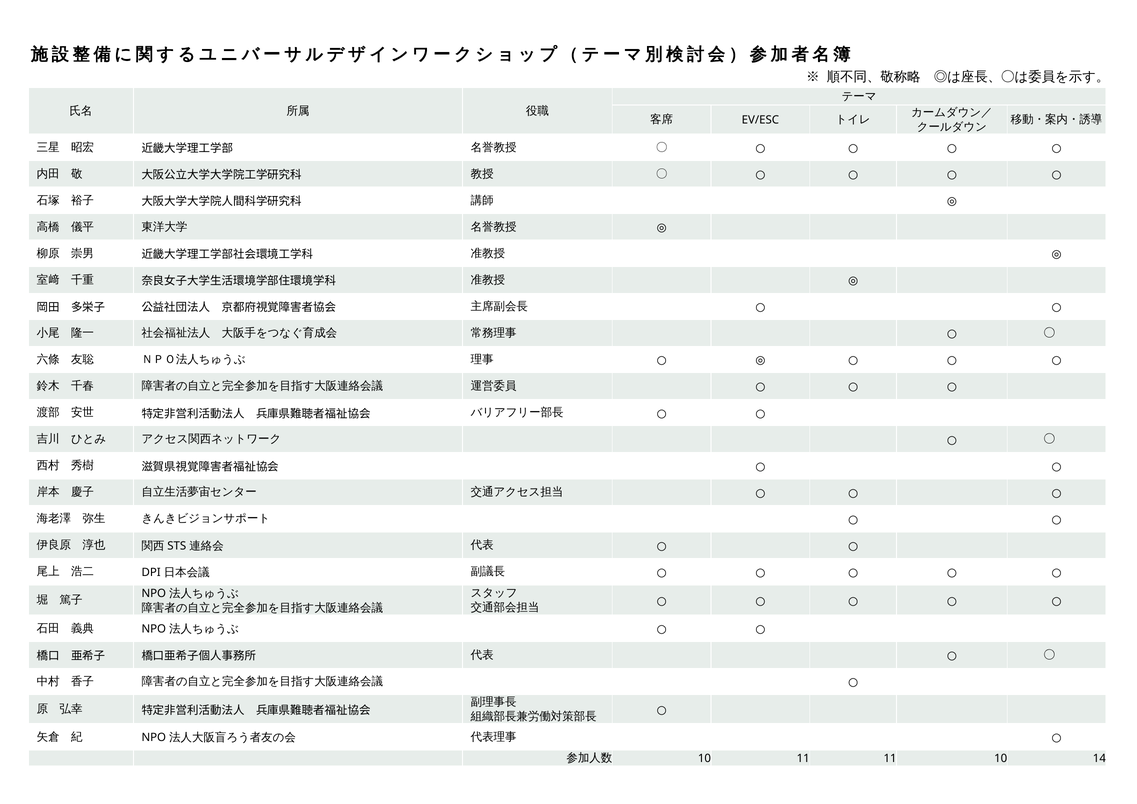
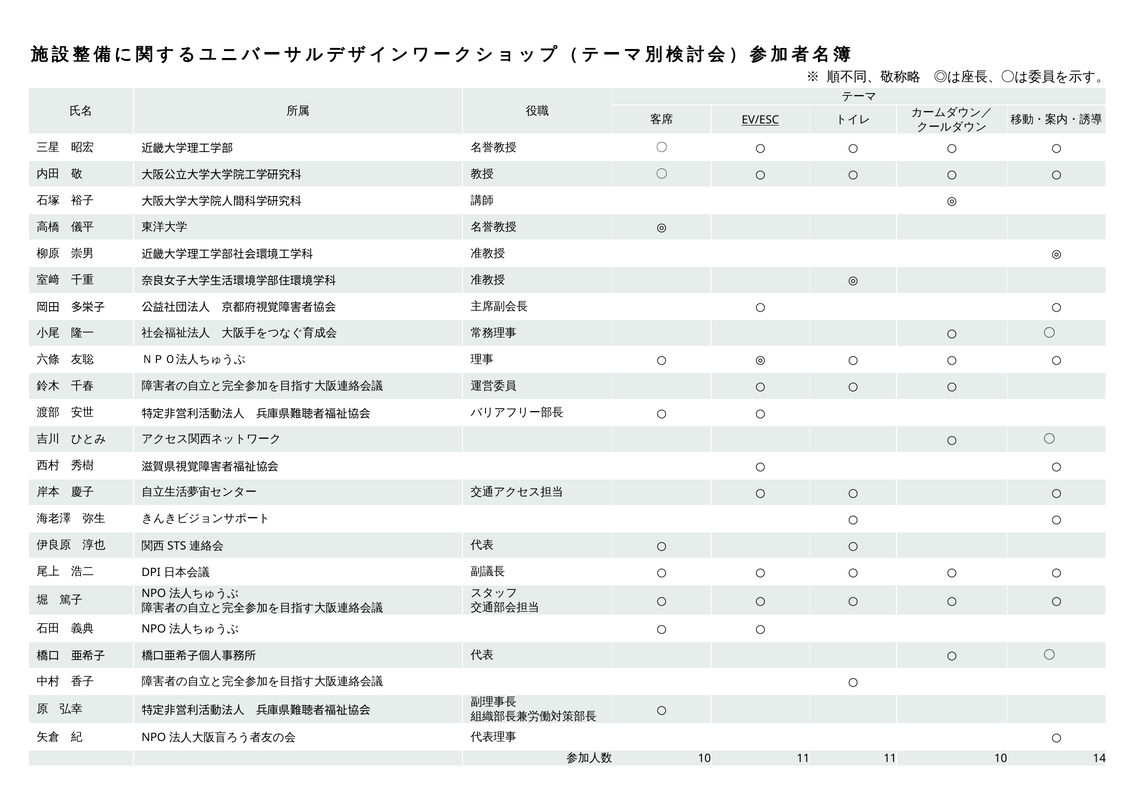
EV/ESC underline: none -> present (760, 120)
